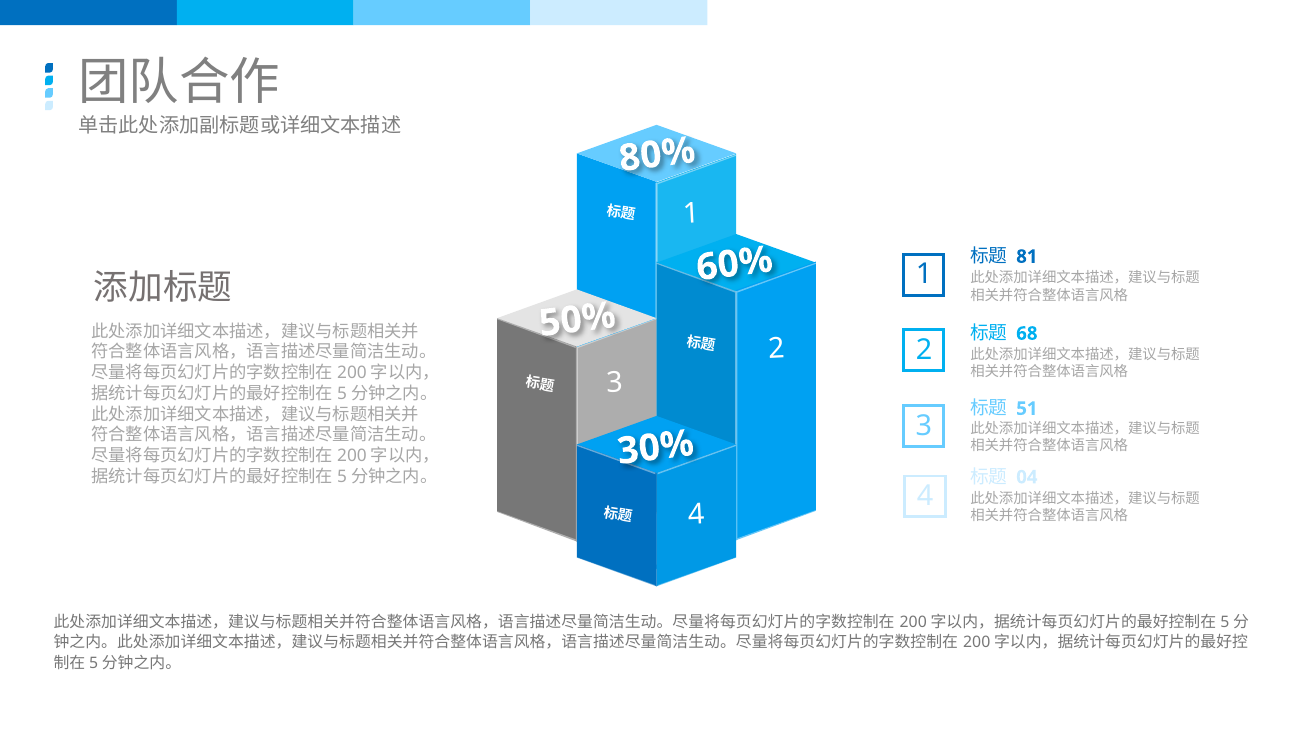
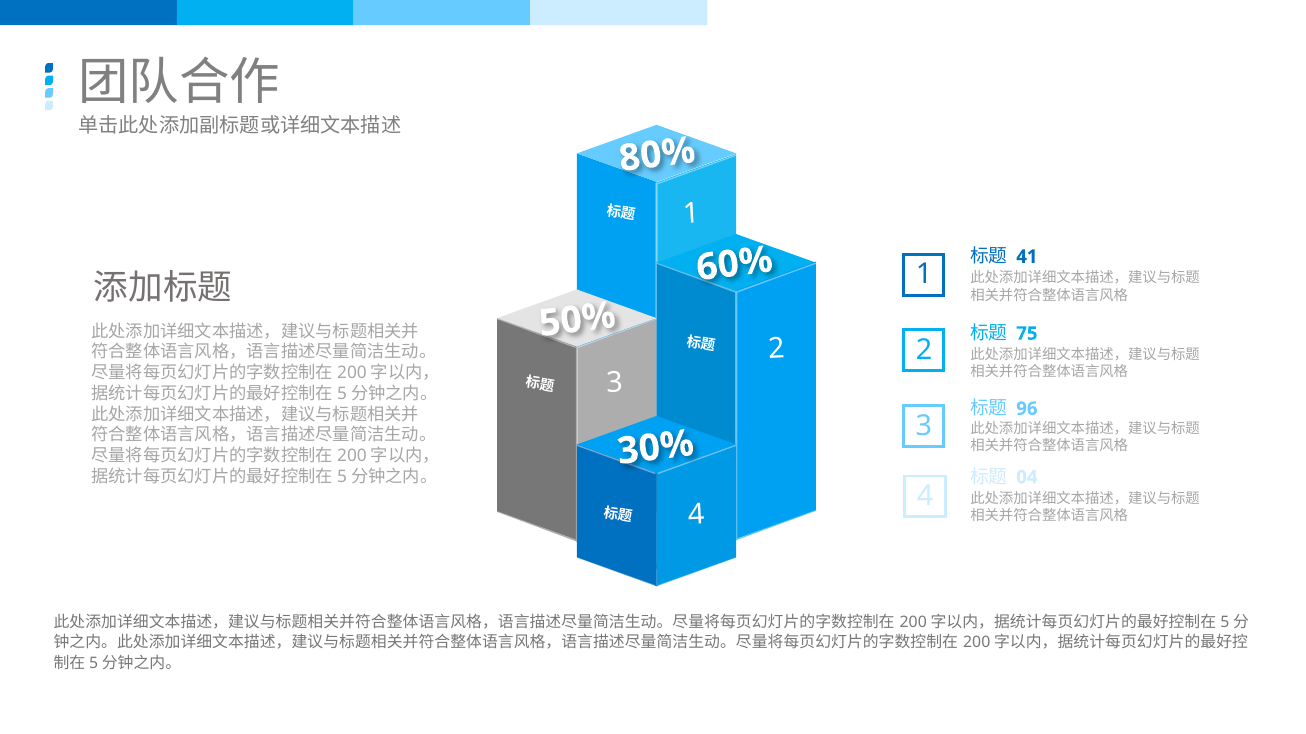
81: 81 -> 41 (1027, 257)
68: 68 -> 75 (1027, 334)
51: 51 -> 96 (1027, 409)
